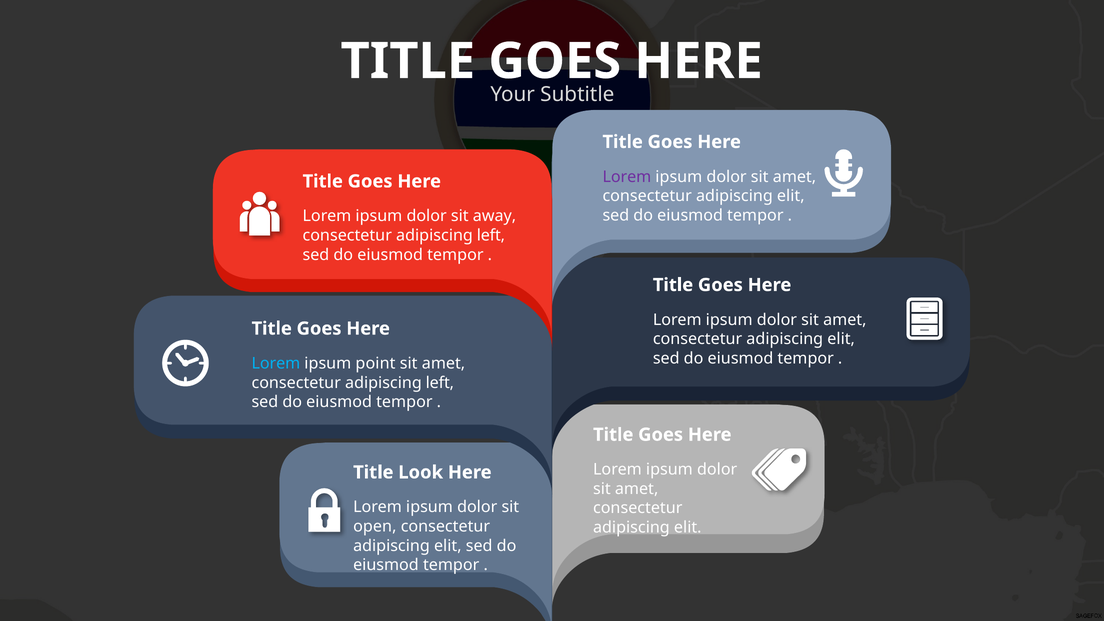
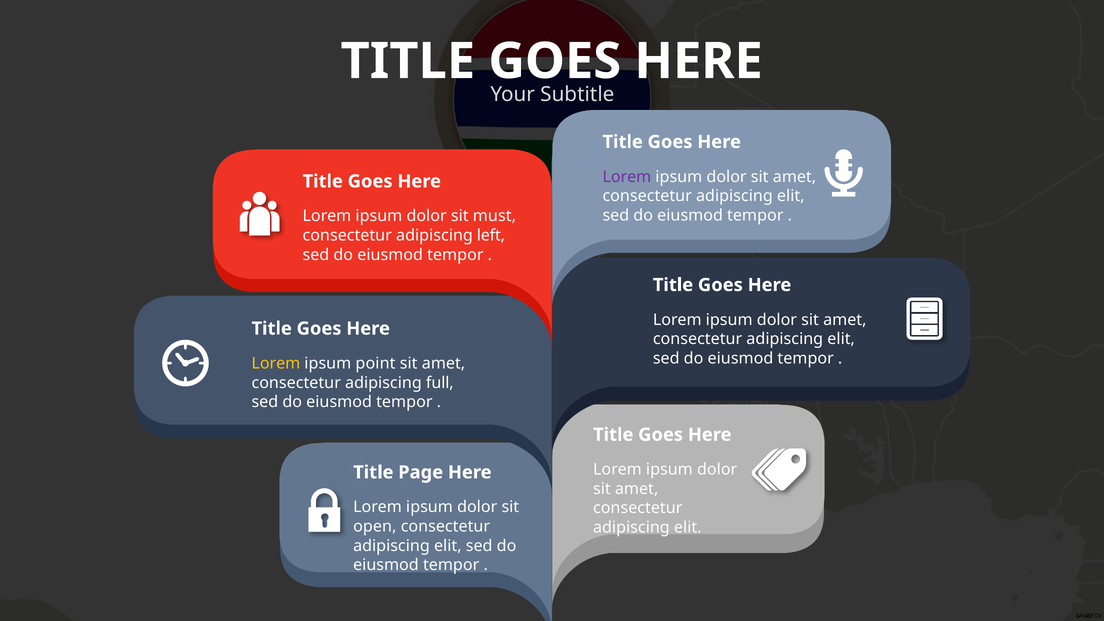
away: away -> must (494, 216)
Lorem colour: light blue -> yellow (276, 363)
left: left -> full (440, 383)
Look: Look -> Page (421, 472)
